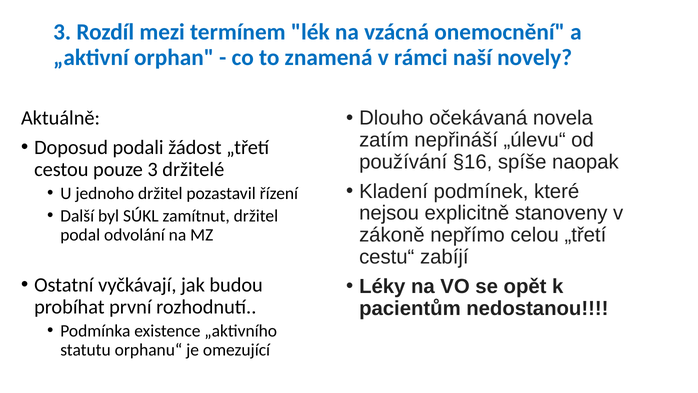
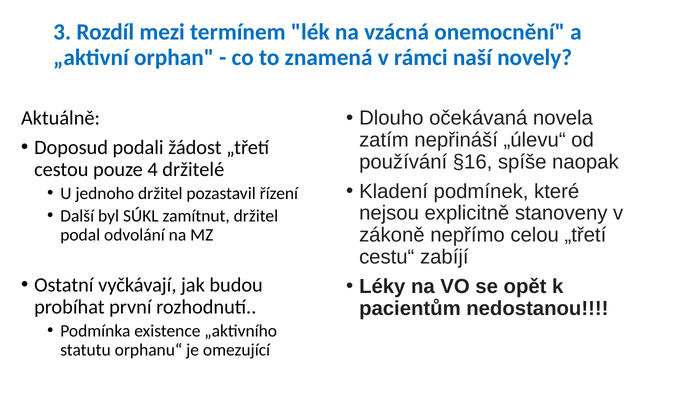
pouze 3: 3 -> 4 (153, 169)
